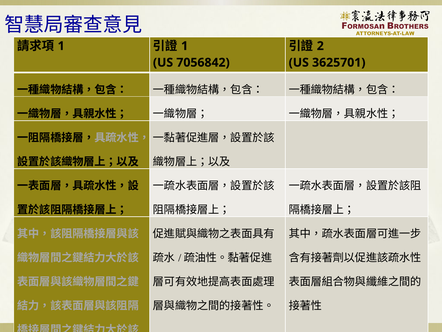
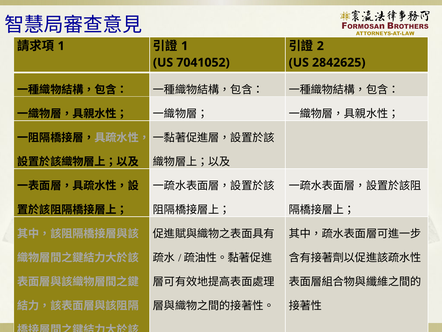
7056842: 7056842 -> 7041052 (203, 62)
3625701: 3625701 -> 2842625 (339, 62)
